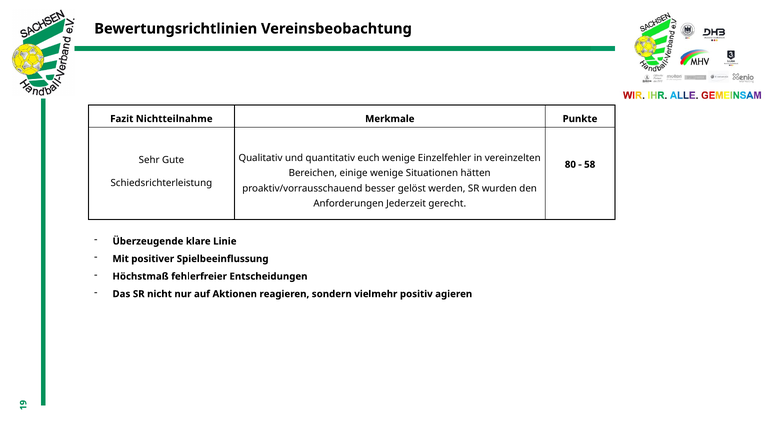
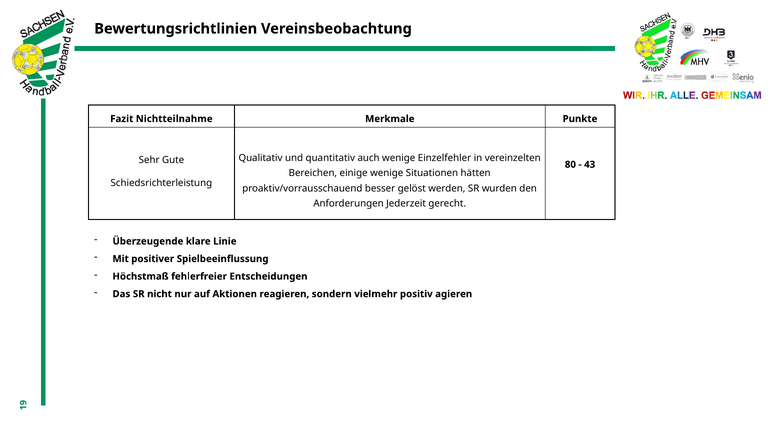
euch: euch -> auch (369, 158)
58: 58 -> 43 (590, 164)
